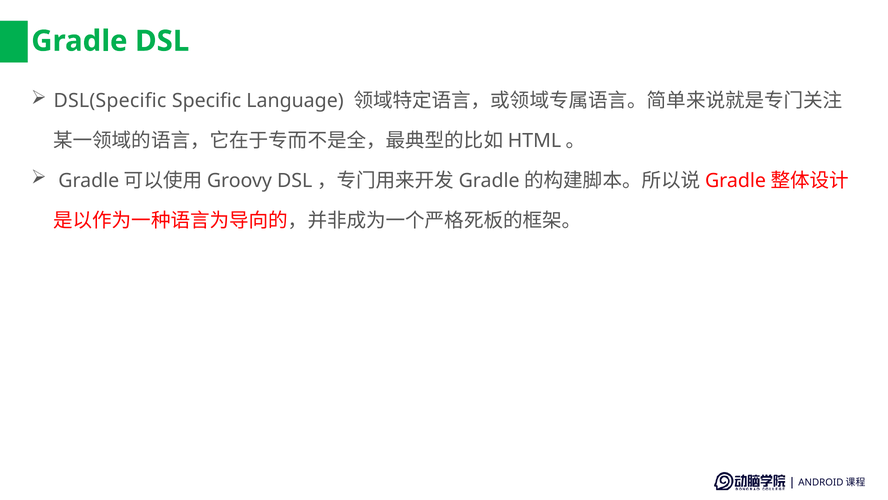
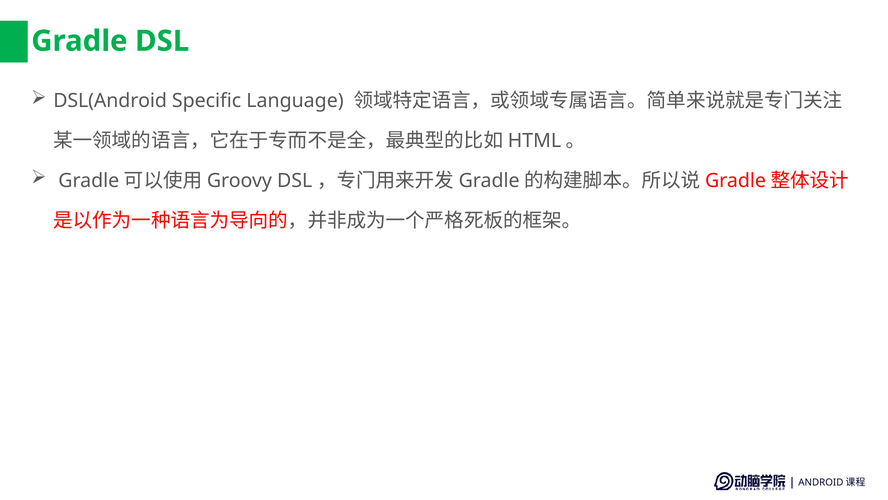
DSL(Specific: DSL(Specific -> DSL(Android (110, 101)
